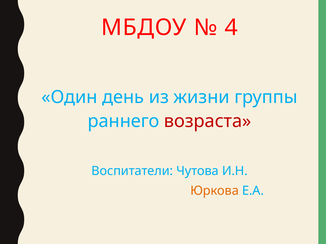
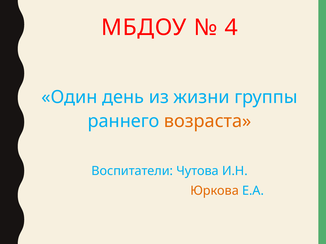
возраста colour: red -> orange (208, 121)
